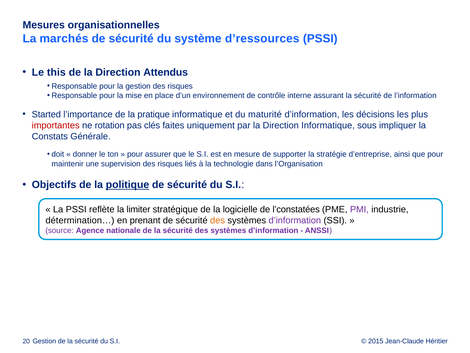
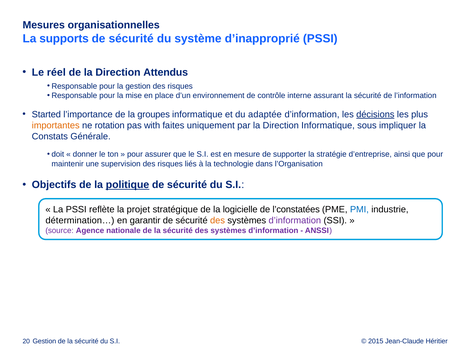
marchés: marchés -> supports (64, 38)
d’ressources: d’ressources -> d’inapproprié (262, 38)
this: this -> réel (56, 72)
pratique: pratique -> groupes (154, 114)
maturité: maturité -> adaptée (265, 114)
décisions underline: none -> present (375, 114)
importantes colour: red -> orange (56, 125)
clés: clés -> with (152, 125)
limiter: limiter -> projet (138, 209)
PMI colour: purple -> blue (359, 209)
prenant: prenant -> garantir (145, 220)
